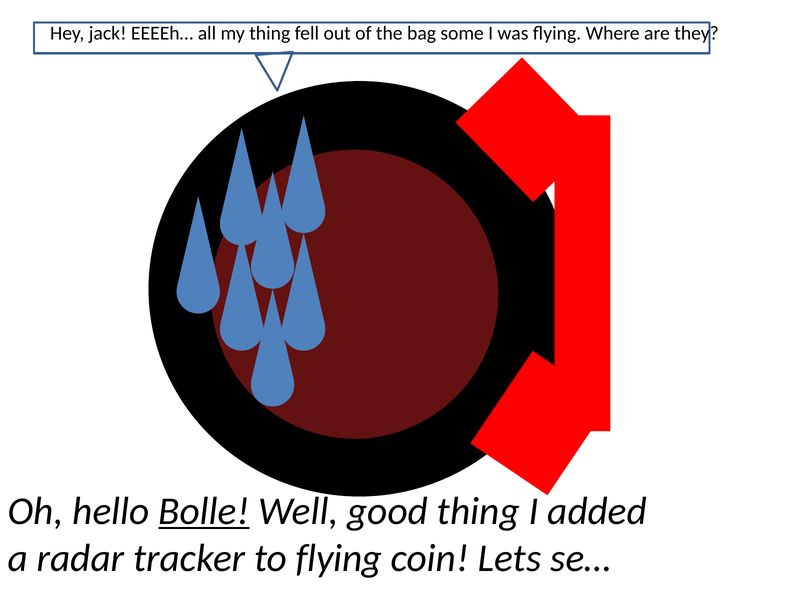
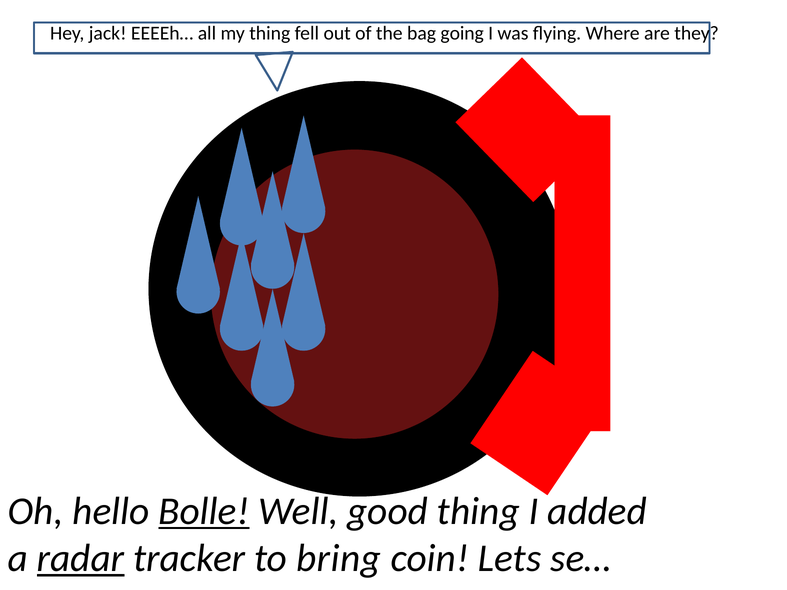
some: some -> going (462, 33)
radar underline: none -> present (81, 558)
to flying: flying -> bring (339, 558)
